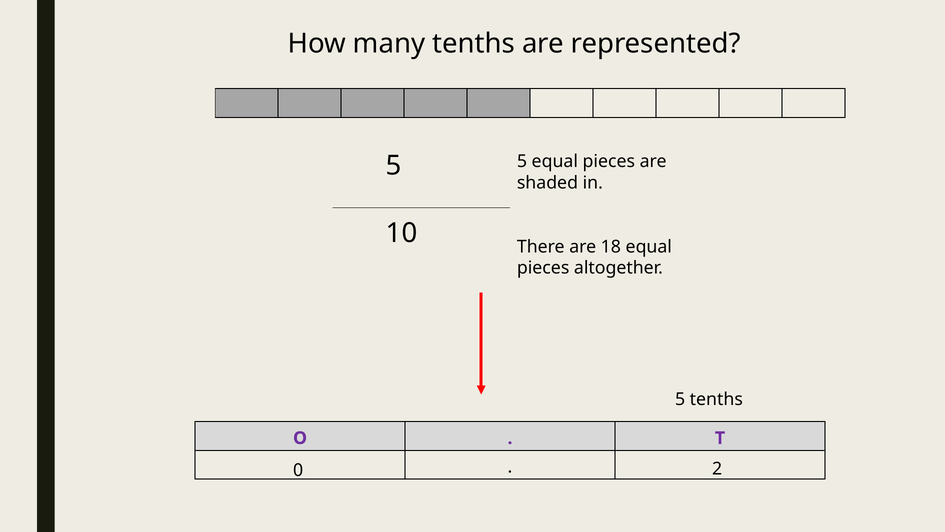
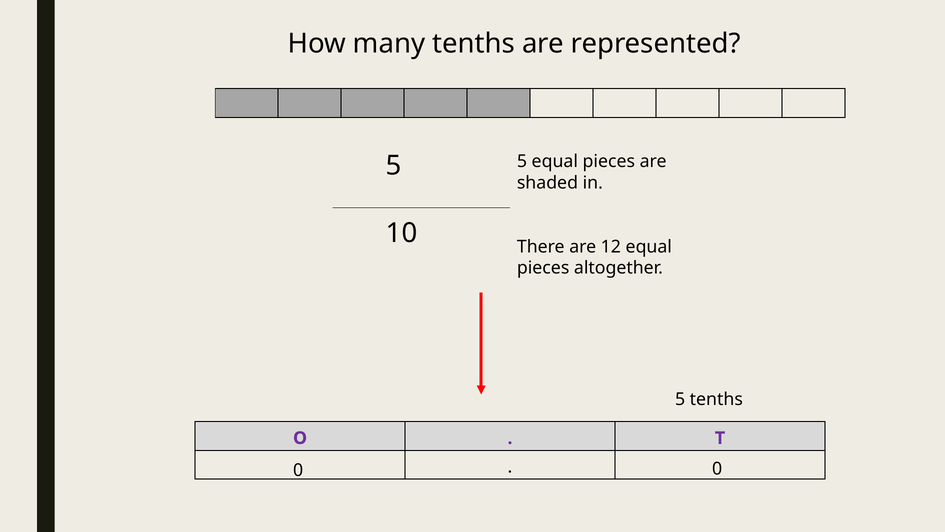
18: 18 -> 12 (611, 247)
0 2: 2 -> 0 (717, 468)
